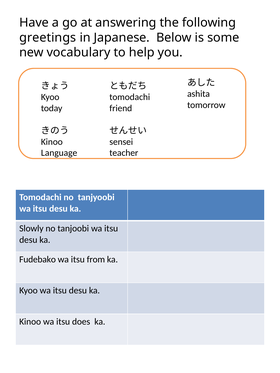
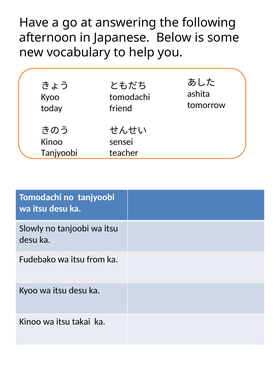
greetings: greetings -> afternoon (48, 38)
Language: Language -> Tanjyoobi (59, 153)
does: does -> takai (81, 322)
